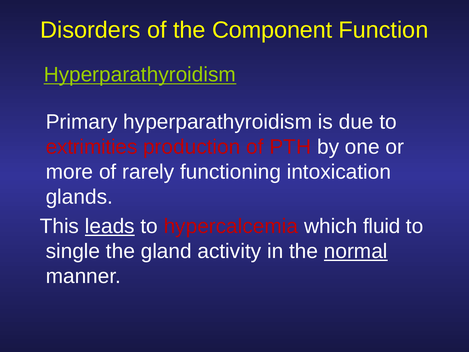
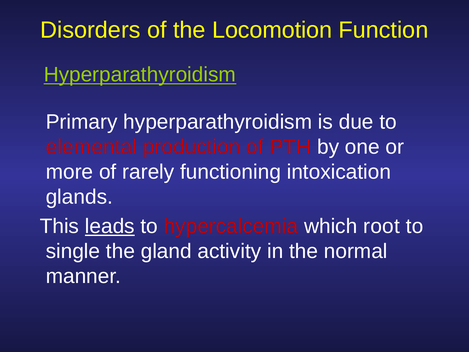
Component: Component -> Locomotion (272, 30)
extrimities: extrimities -> elemental (91, 147)
fluid: fluid -> root (382, 226)
normal underline: present -> none (356, 251)
